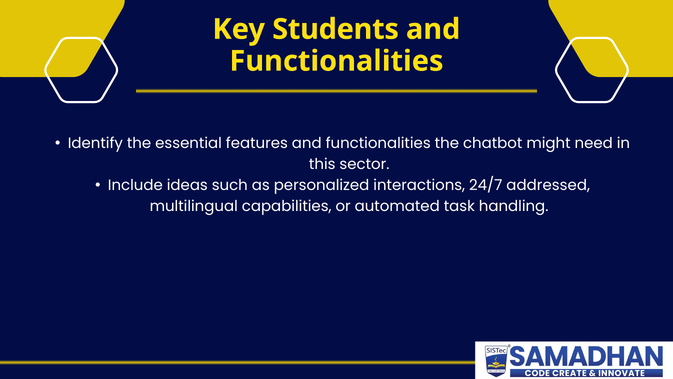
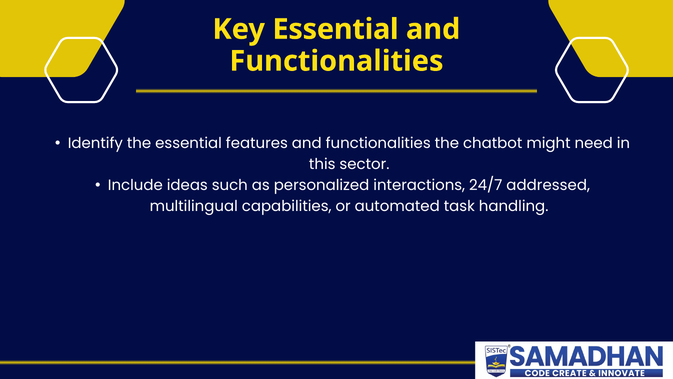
Key Students: Students -> Essential (336, 29)
